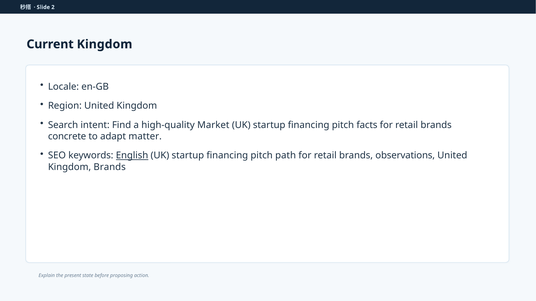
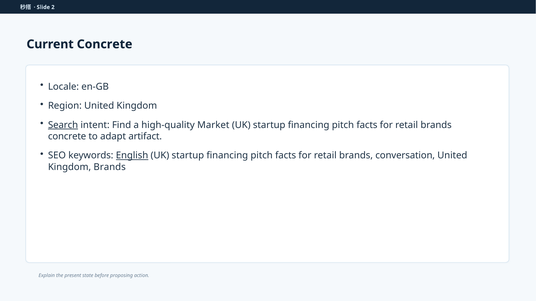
Current Kingdom: Kingdom -> Concrete (105, 44)
Search underline: none -> present (63, 125)
matter: matter -> artifact (145, 137)
path: path -> facts (286, 156)
observations: observations -> conversation (405, 156)
